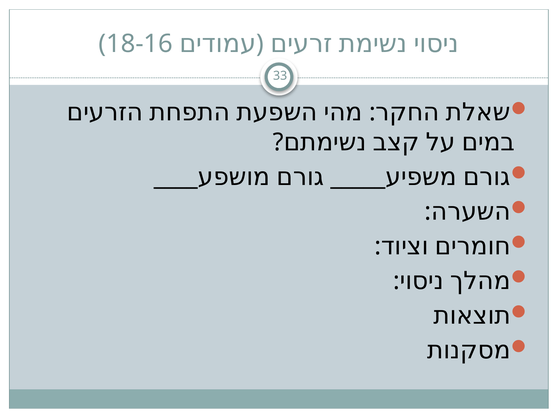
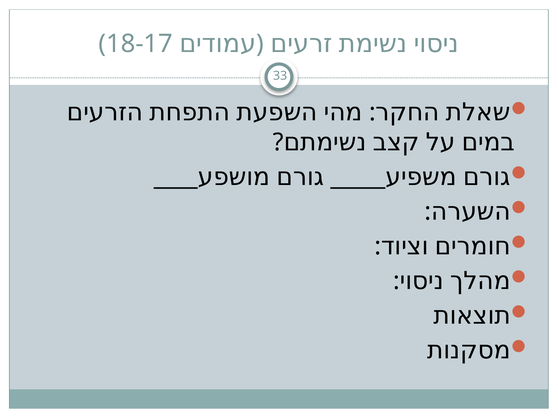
18-16: 18-16 -> 18-17 (139, 44)
